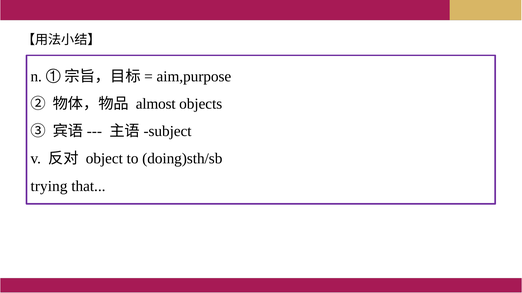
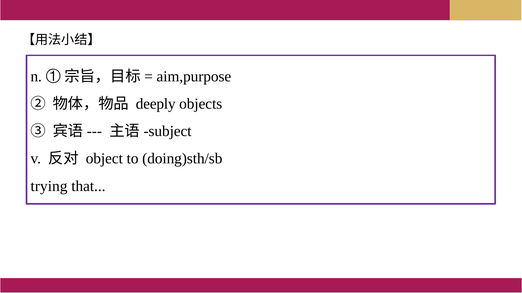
almost: almost -> deeply (156, 104)
